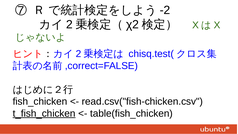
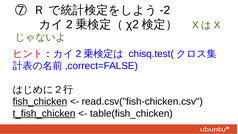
fish_chicken underline: none -> present (40, 101)
